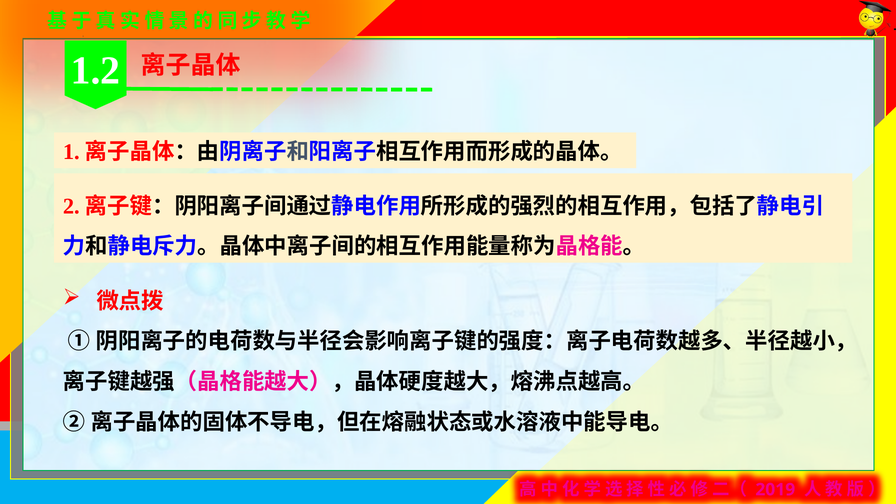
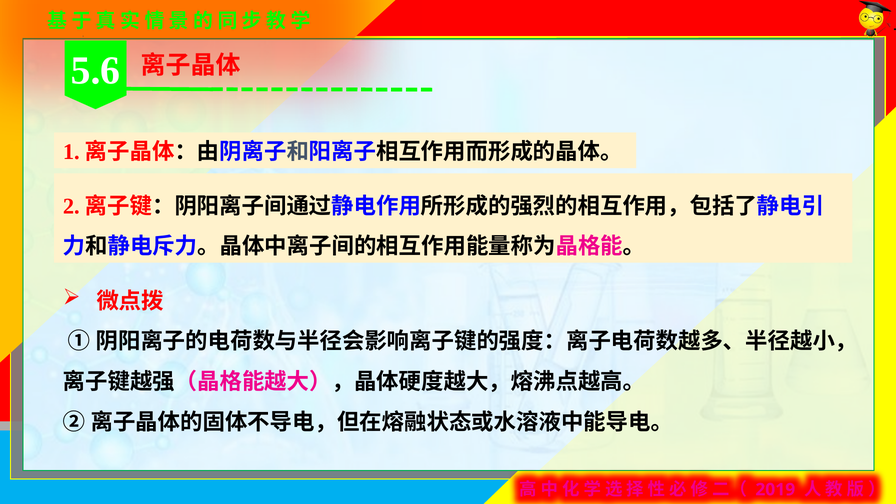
1.2: 1.2 -> 5.6 (96, 71)
